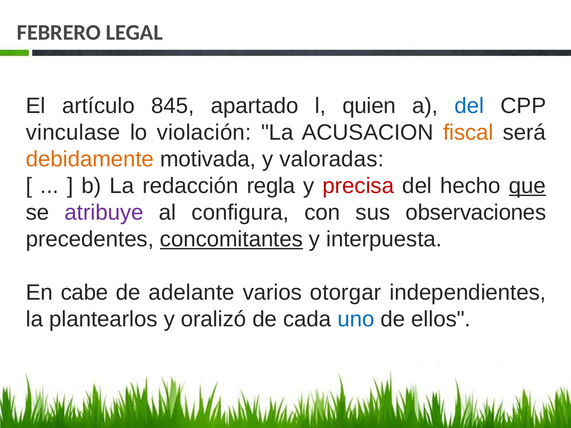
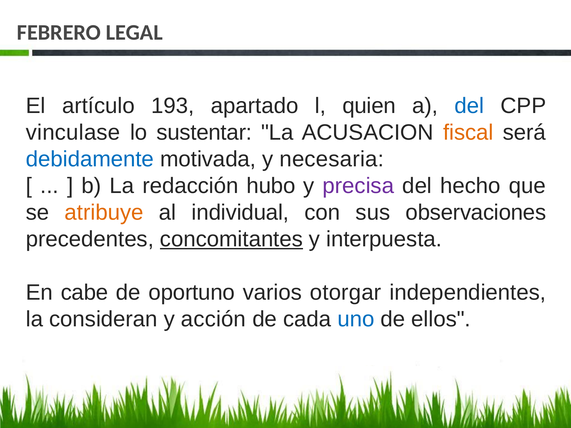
845: 845 -> 193 (173, 106)
violación: violación -> sustentar (204, 133)
debidamente colour: orange -> blue (90, 159)
valoradas: valoradas -> necesaria (332, 159)
regla: regla -> hubo (271, 186)
precisa colour: red -> purple (358, 186)
que underline: present -> none (527, 186)
atribuye colour: purple -> orange (104, 213)
configura: configura -> individual (240, 213)
adelante: adelante -> oportuno (192, 293)
plantearlos: plantearlos -> consideran (103, 319)
oralizó: oralizó -> acción (213, 319)
